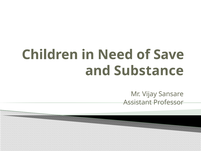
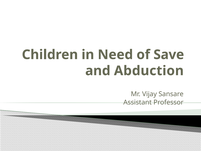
Substance: Substance -> Abduction (149, 71)
